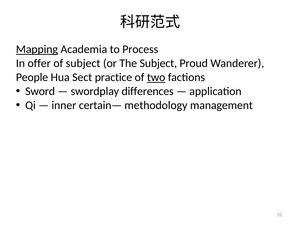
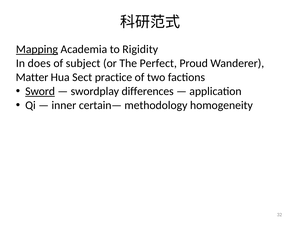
Process: Process -> Rigidity (140, 49)
offer: offer -> does (39, 63)
The Subject: Subject -> Perfect (158, 63)
People: People -> Matter (32, 77)
two underline: present -> none (156, 77)
Sword underline: none -> present (40, 91)
management: management -> homogeneity (221, 105)
